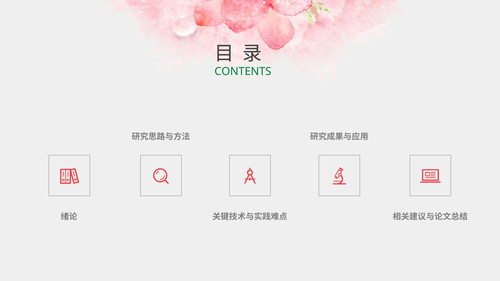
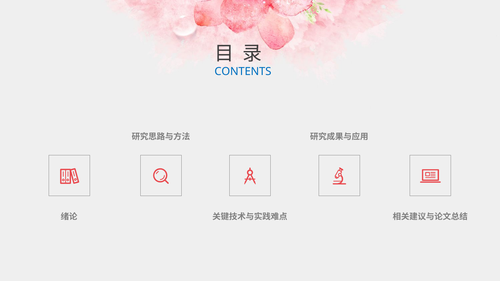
CONTENTS colour: green -> blue (243, 71)
